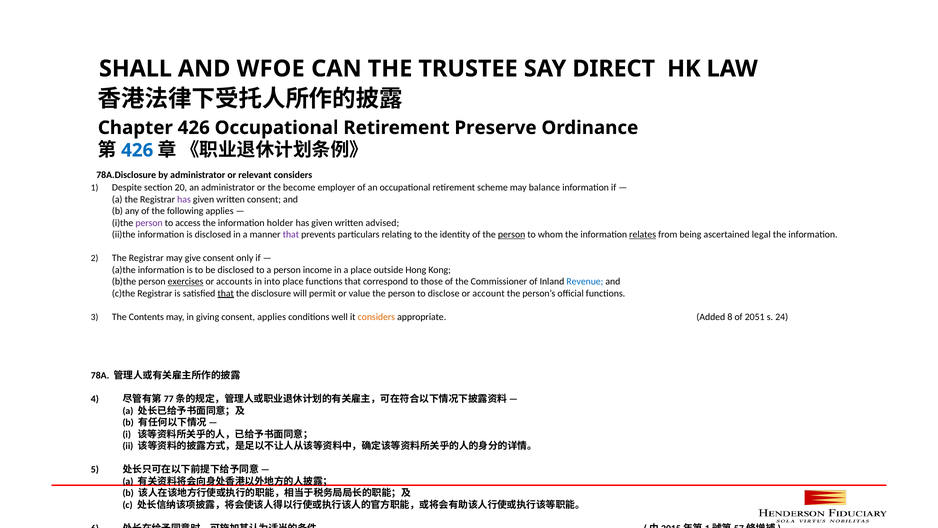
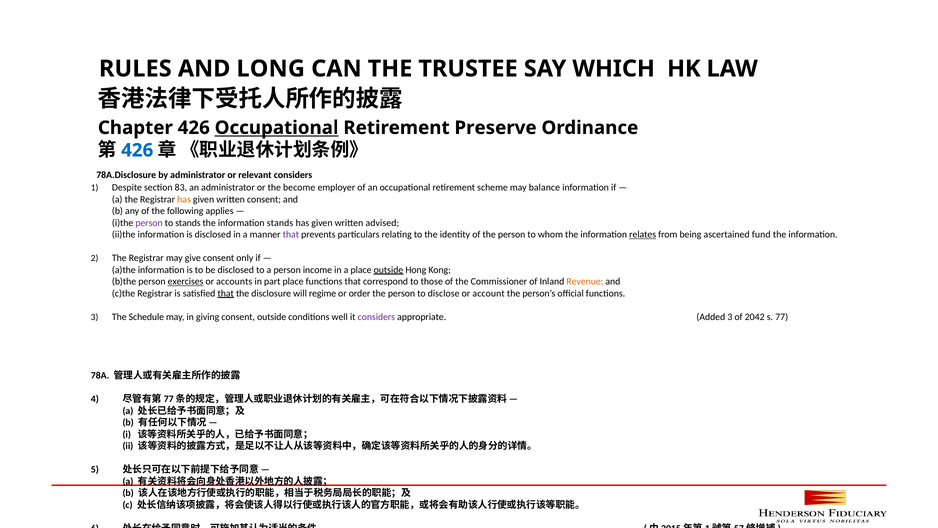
SHALL: SHALL -> RULES (135, 69)
WFOE: WFOE -> LONG (271, 69)
DIRECT: DIRECT -> WHICH (614, 69)
Occupational underline: none -> present (277, 128)
20: 20 -> 83 (181, 187)
has colour: purple -> orange (184, 199)
to access: access -> stands (188, 223)
information holder: holder -> stands (280, 223)
person underline: present -> none (512, 234)
legal: legal -> fund (761, 234)
outside underline: none -> present (388, 270)
into: into -> part (272, 281)
Revenue colour: blue -> orange (585, 281)
permit: permit -> regime (323, 293)
value: value -> order (360, 293)
Contents: Contents -> Schedule (146, 317)
consent applies: applies -> outside (272, 317)
considers colour: orange -> purple (376, 317)
Added 8: 8 -> 3 (730, 317)
2051: 2051 -> 2042 (755, 317)
24: 24 -> 77 (782, 317)
